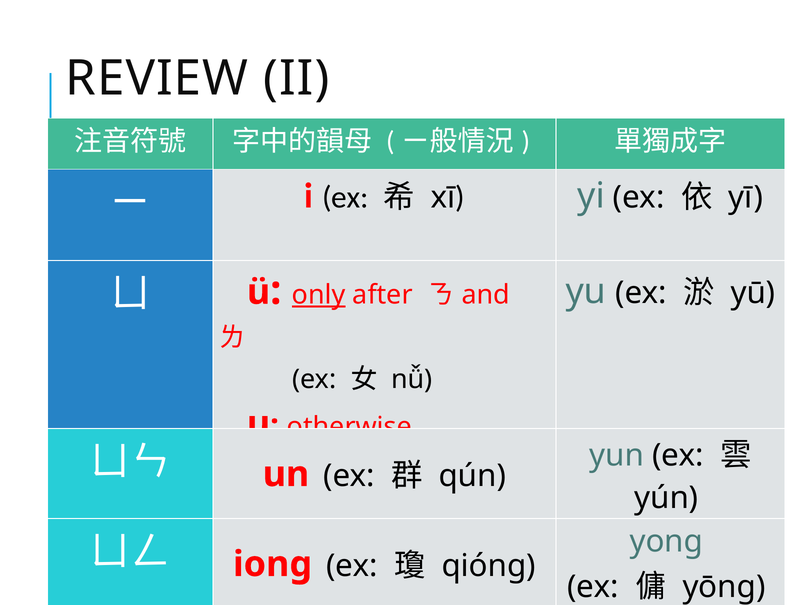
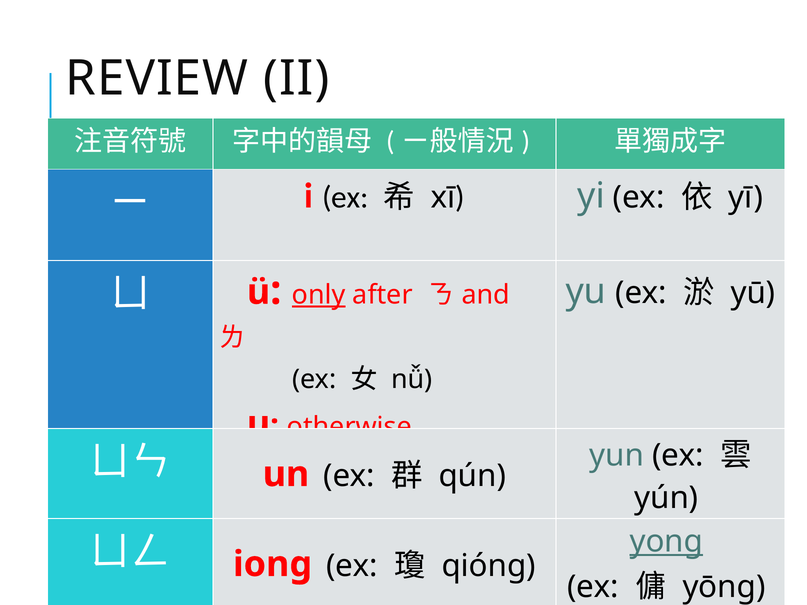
yong underline: none -> present (666, 542)
